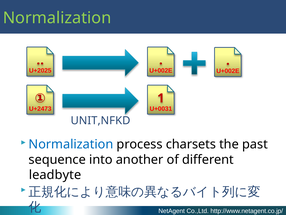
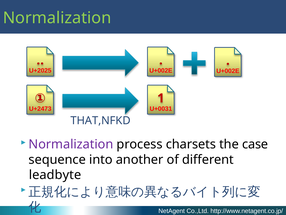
UNIT,NFKD: UNIT,NFKD -> THAT,NFKD (101, 120)
Normalization colour: blue -> purple (71, 144)
past: past -> case (255, 144)
